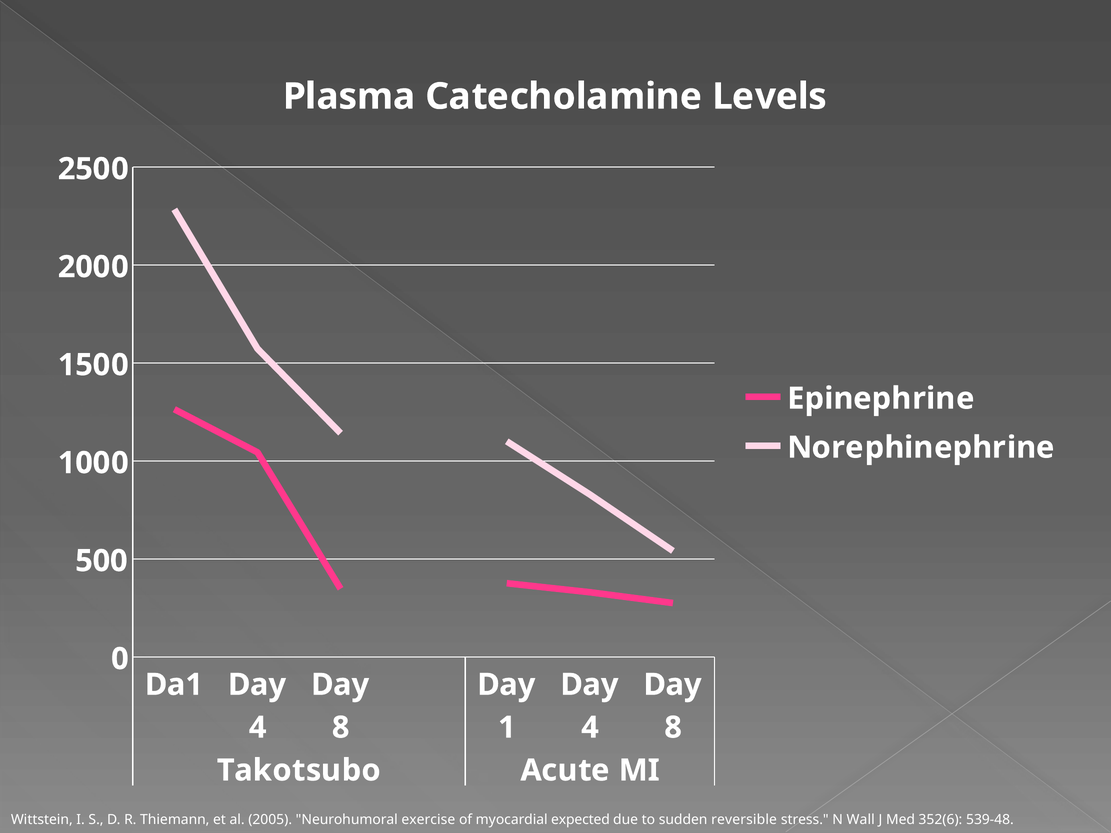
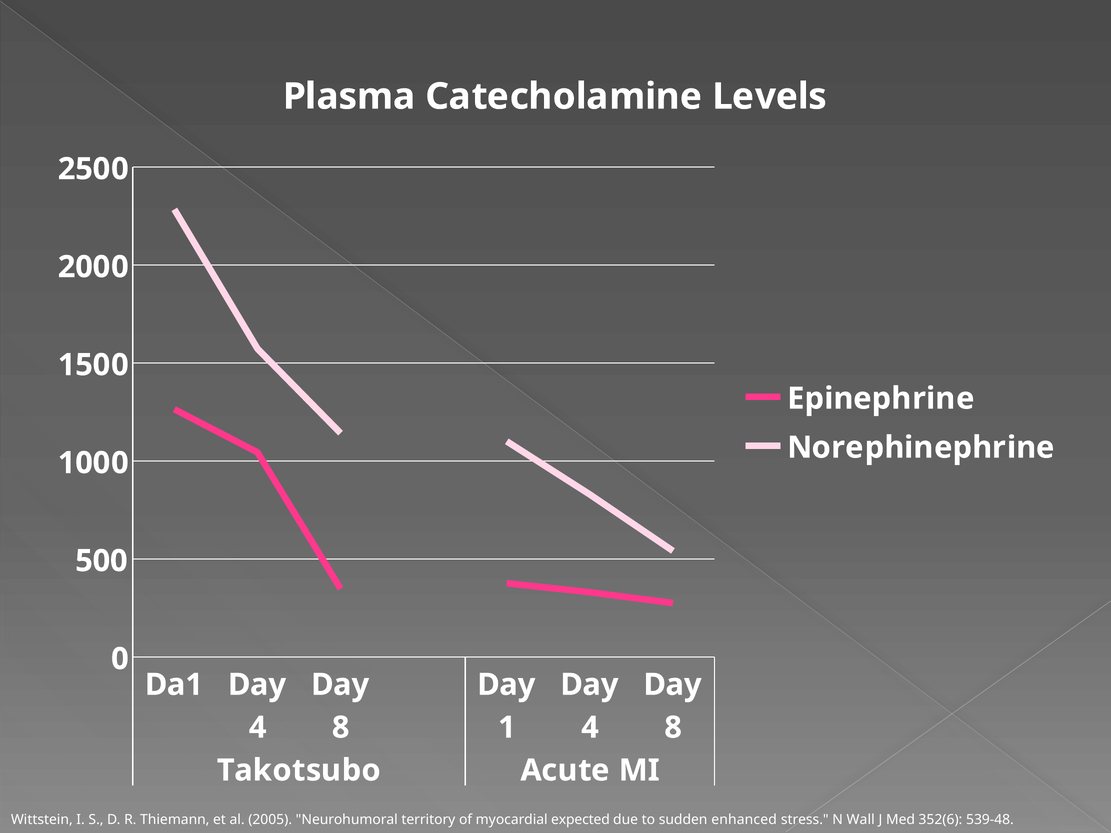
exercise: exercise -> territory (428, 820)
reversible: reversible -> enhanced (744, 820)
